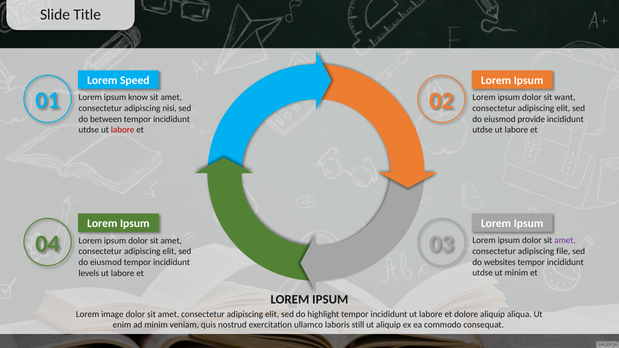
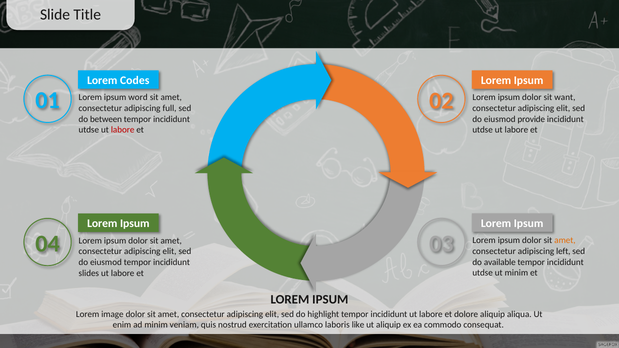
Speed: Speed -> Codes (135, 80)
know: know -> word (138, 97)
nisi: nisi -> full (170, 108)
amet colour: purple -> orange (565, 241)
file: file -> left (563, 251)
websites: websites -> available (500, 262)
levels: levels -> slides (89, 273)
still: still -> like (358, 325)
